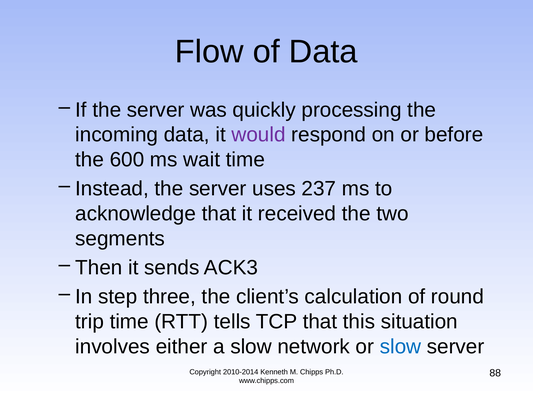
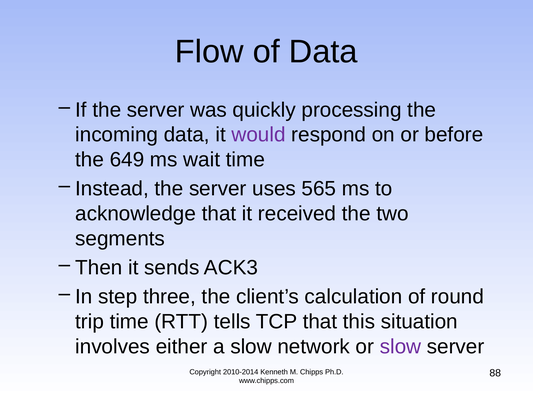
600: 600 -> 649 (127, 160)
237: 237 -> 565 (319, 189)
slow colour: blue -> purple (400, 346)
